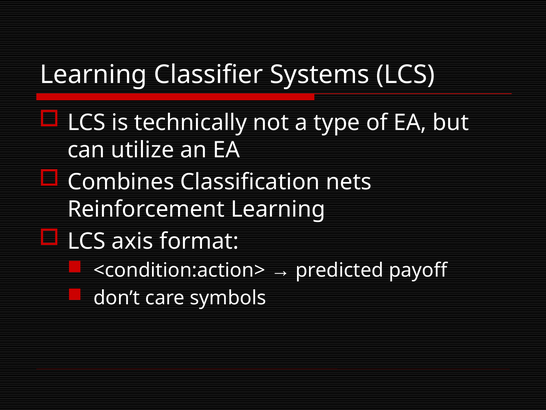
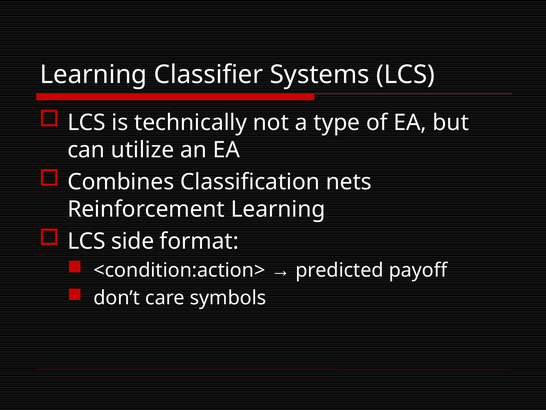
axis: axis -> side (133, 241)
